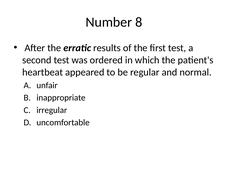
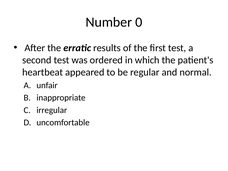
8: 8 -> 0 (139, 22)
